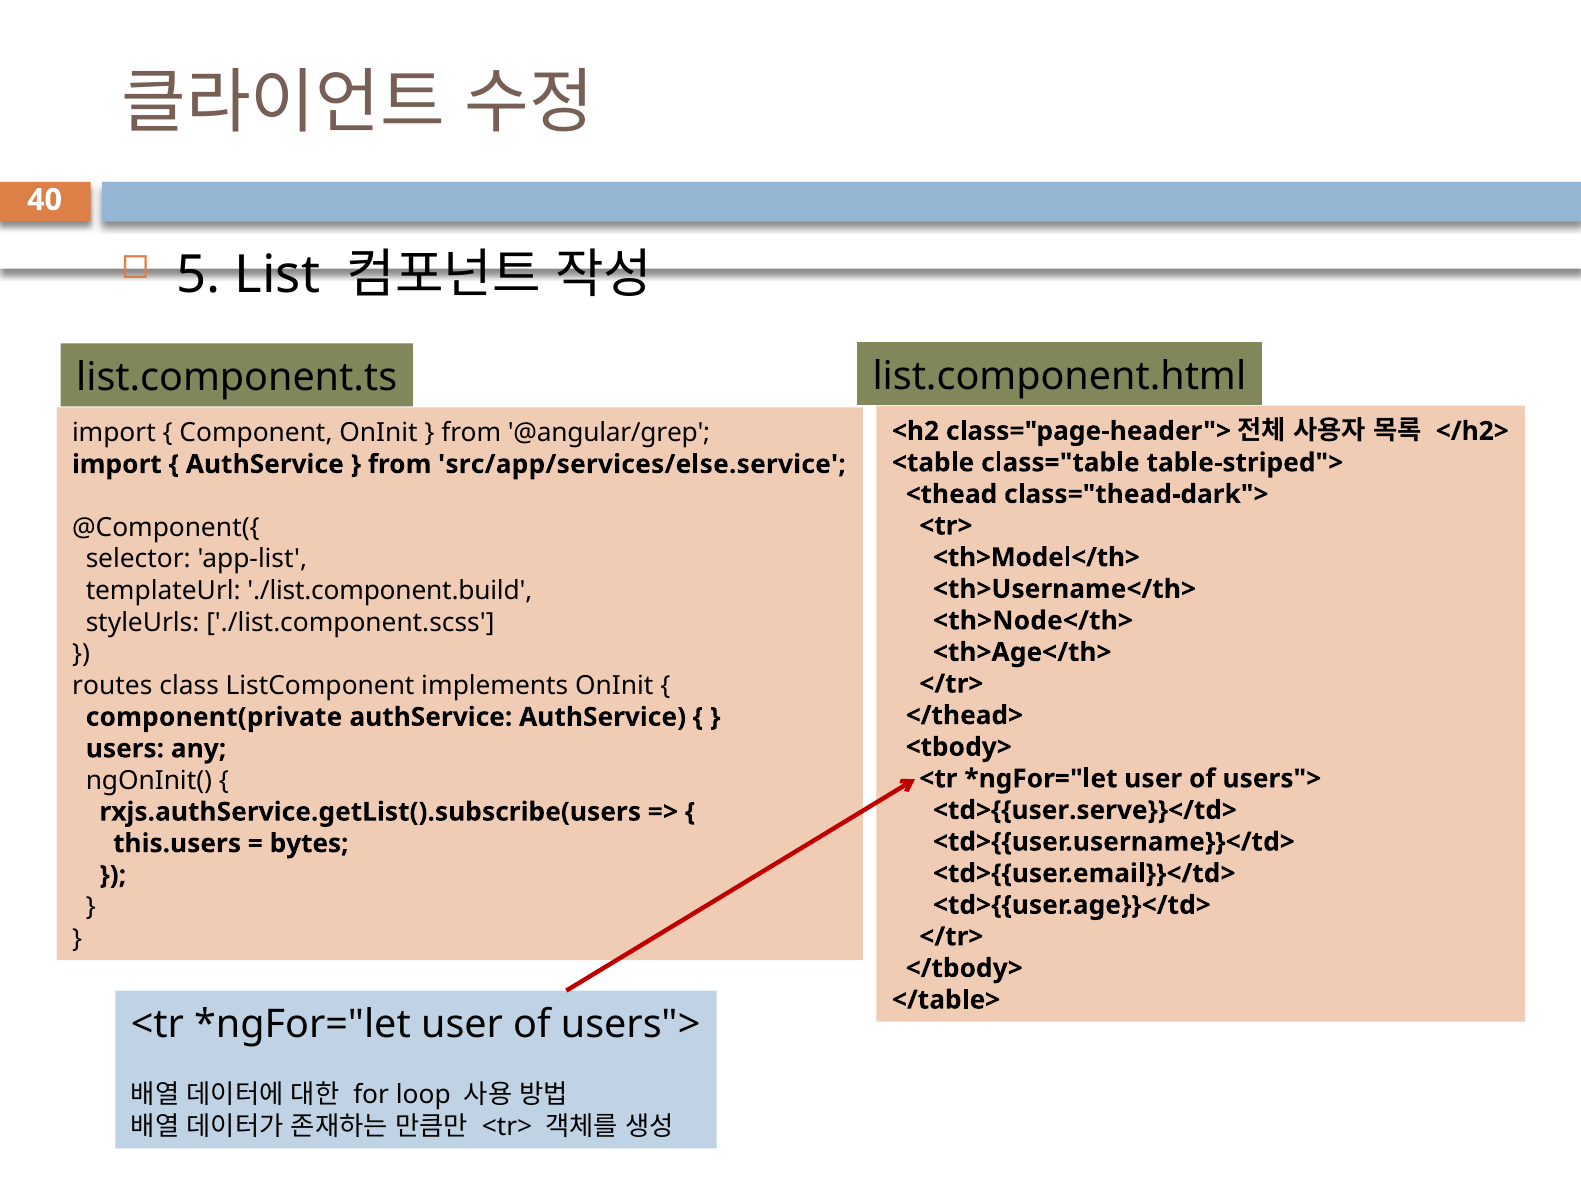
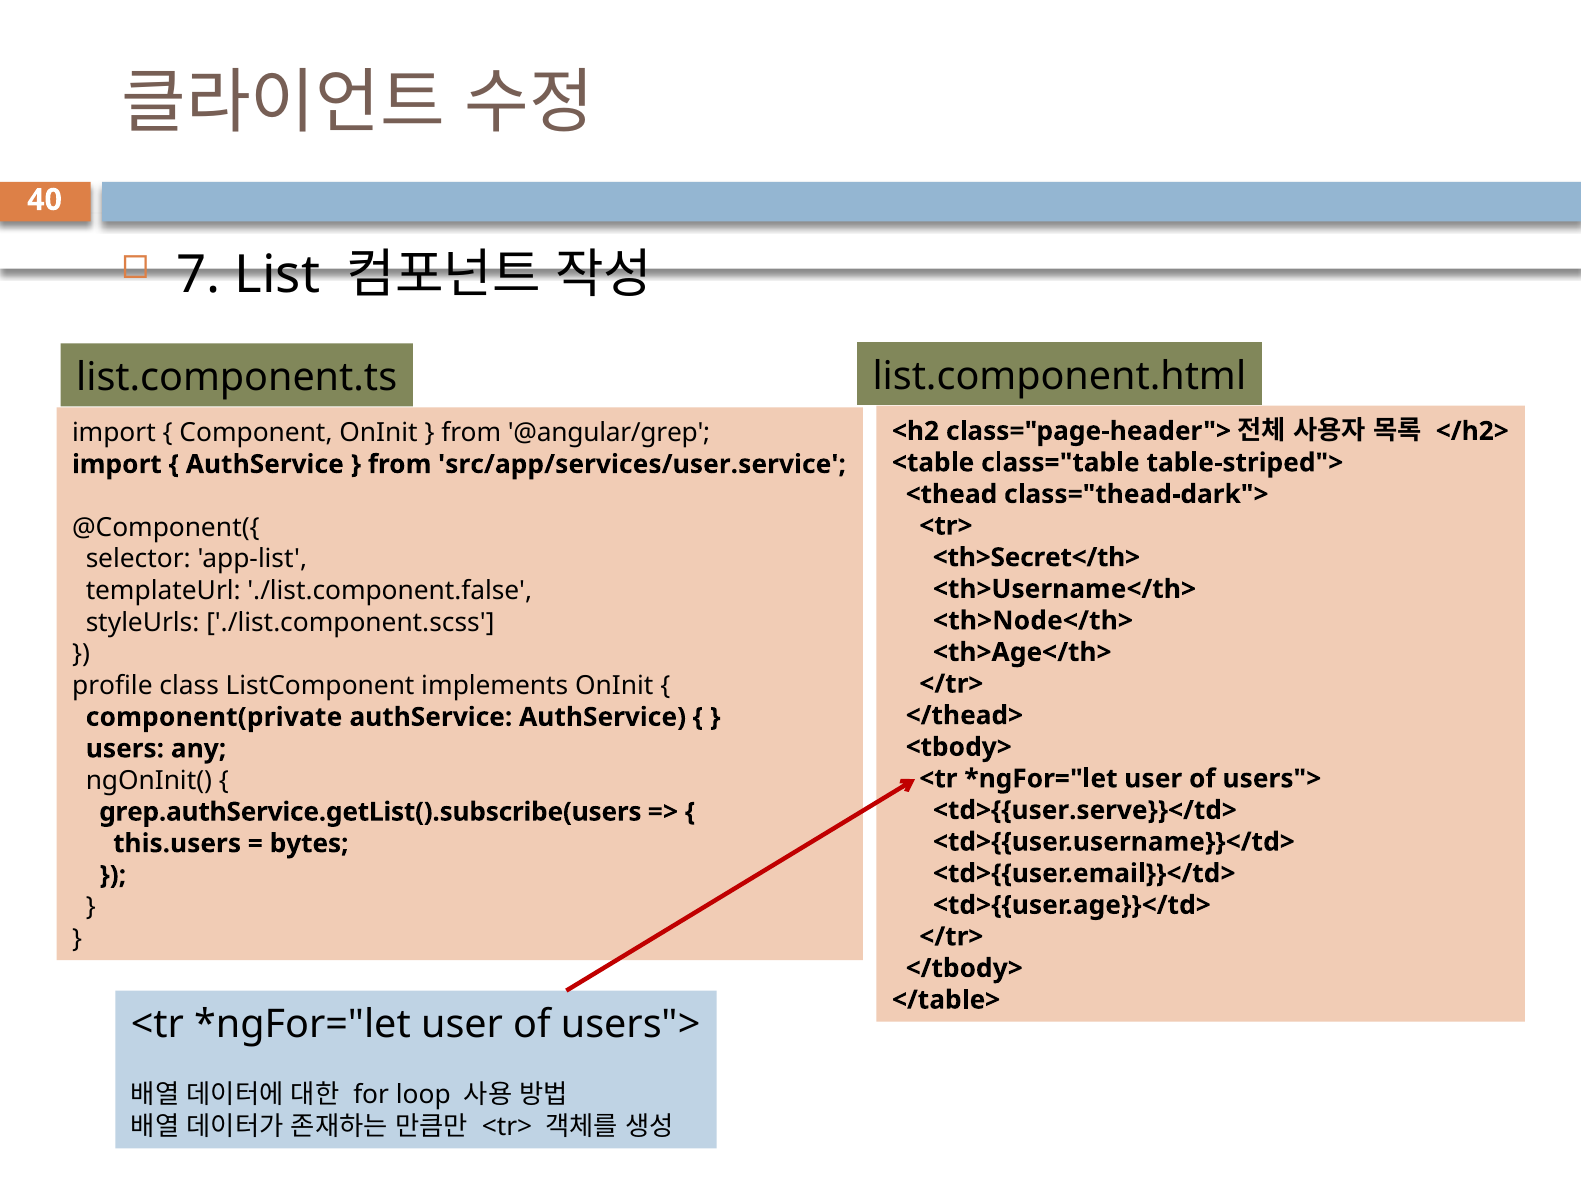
5: 5 -> 7 (199, 275)
src/app/services/else.service: src/app/services/else.service -> src/app/services/user.service (642, 465)
<th>Model</th>: <th>Model</th> -> <th>Secret</th> (1036, 558)
./list.component.build: ./list.component.build -> ./list.component.false (390, 591)
routes: routes -> profile (112, 686)
rxjs.authService.getList().subscribe(users: rxjs.authService.getList().subscribe(users -> grep.authService.getList().subscribe(users (370, 812)
